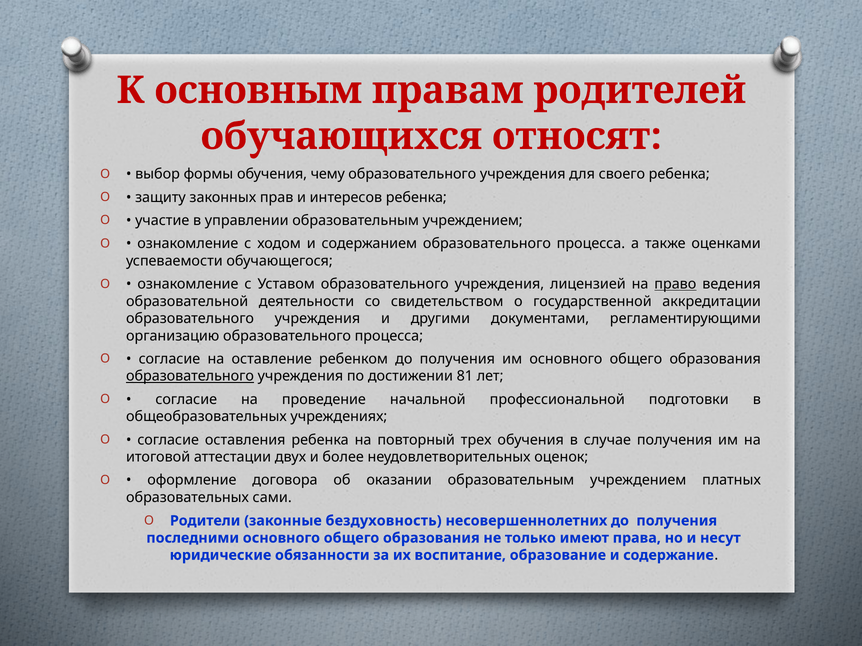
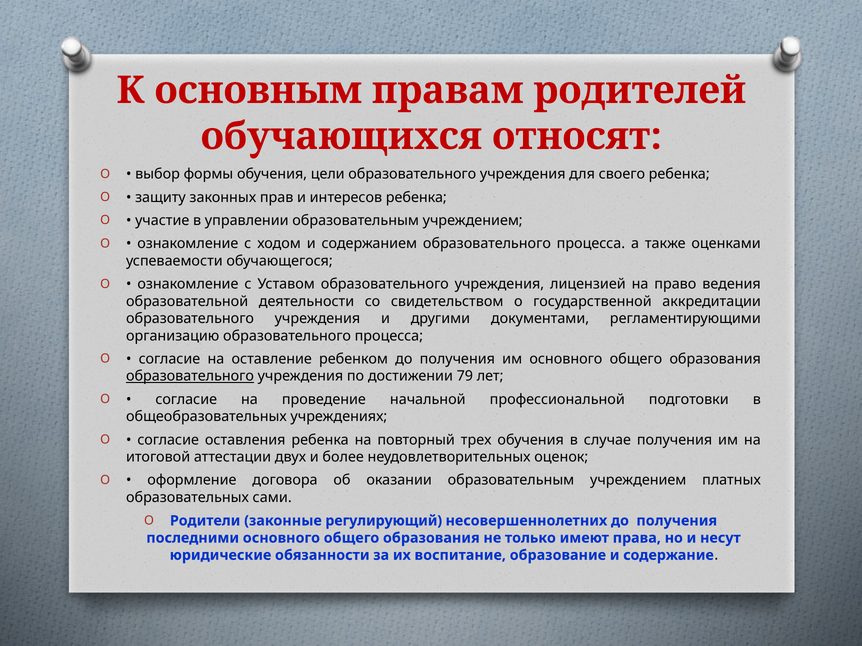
чему: чему -> цели (328, 174)
право underline: present -> none (675, 284)
81: 81 -> 79 (465, 377)
бездуховность: бездуховность -> регулирующий (384, 521)
